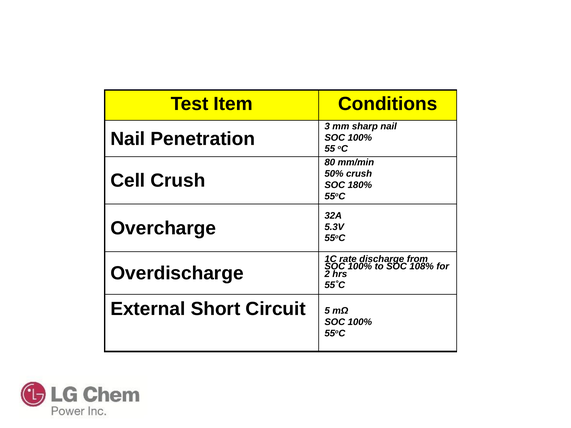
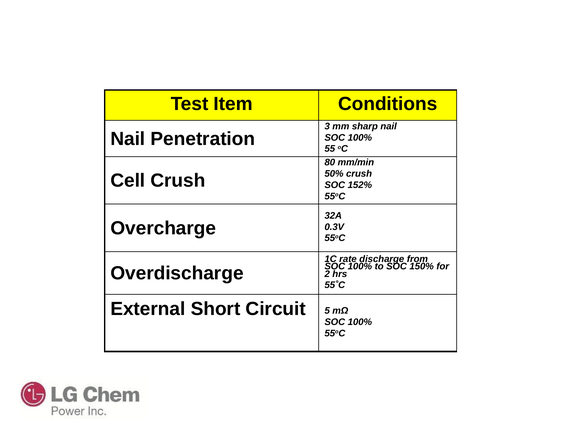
180%: 180% -> 152% (360, 185)
5.3V: 5.3V -> 0.3V (334, 227)
108%: 108% -> 150% (422, 267)
